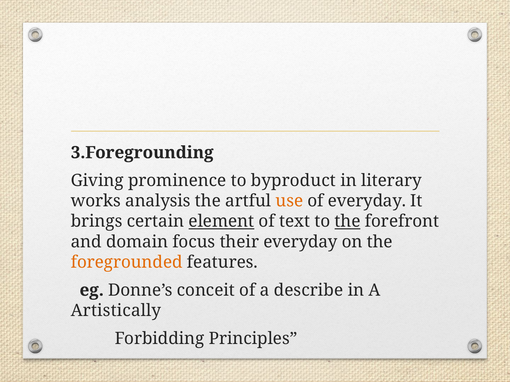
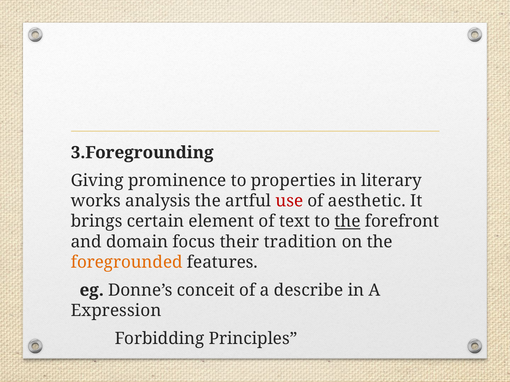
byproduct: byproduct -> properties (293, 181)
use colour: orange -> red (289, 201)
of everyday: everyday -> aesthetic (367, 201)
element underline: present -> none (221, 222)
their everyday: everyday -> tradition (300, 242)
Artistically: Artistically -> Expression (116, 311)
